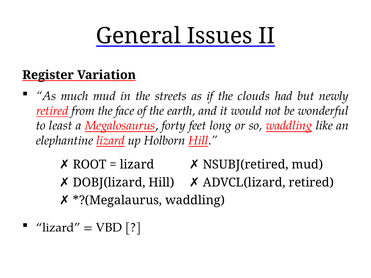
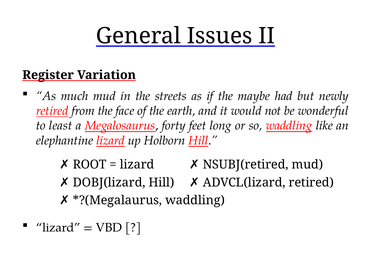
clouds: clouds -> maybe (254, 96)
